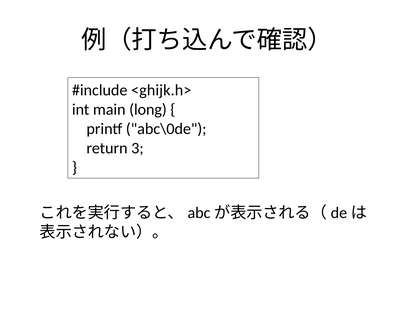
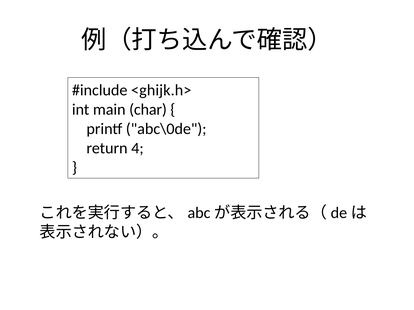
long: long -> char (148, 110)
3: 3 -> 4 (137, 148)
